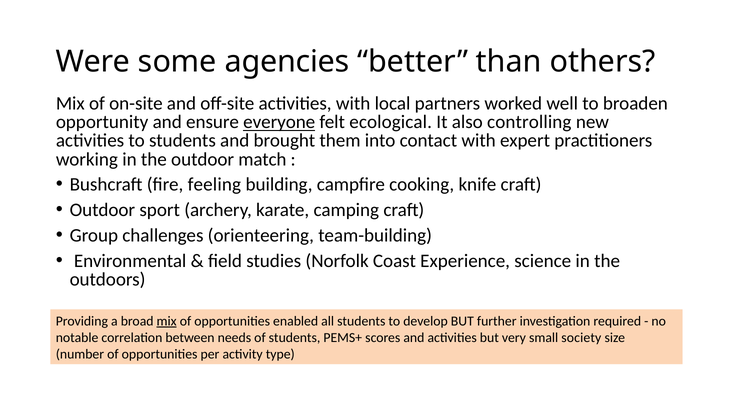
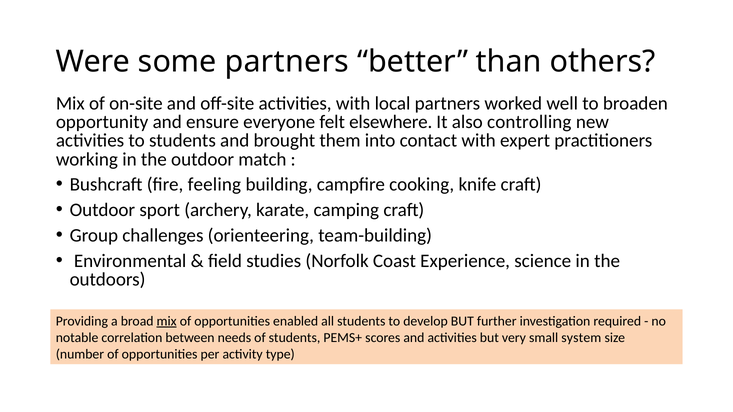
some agencies: agencies -> partners (287, 62)
everyone underline: present -> none (279, 122)
ecological: ecological -> elsewhere (391, 122)
society: society -> system (581, 338)
